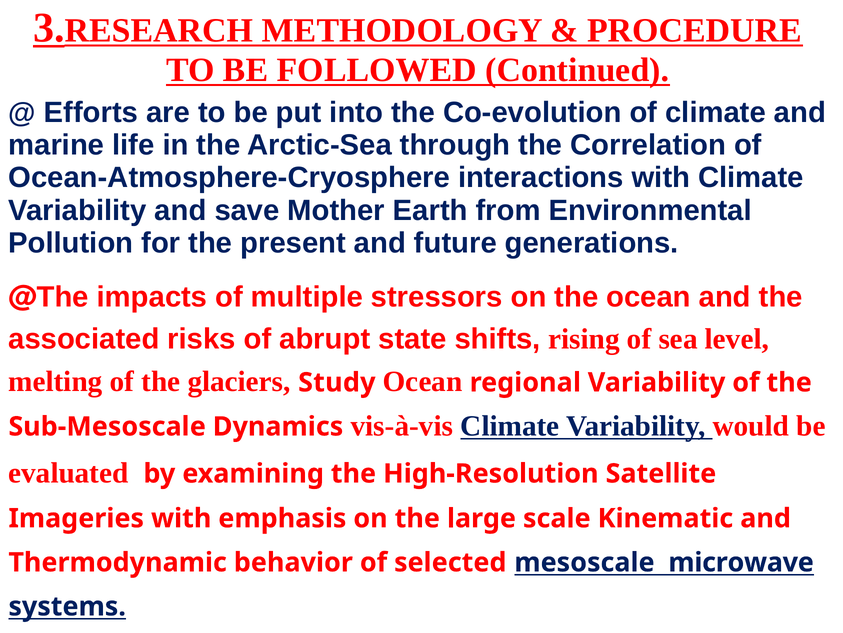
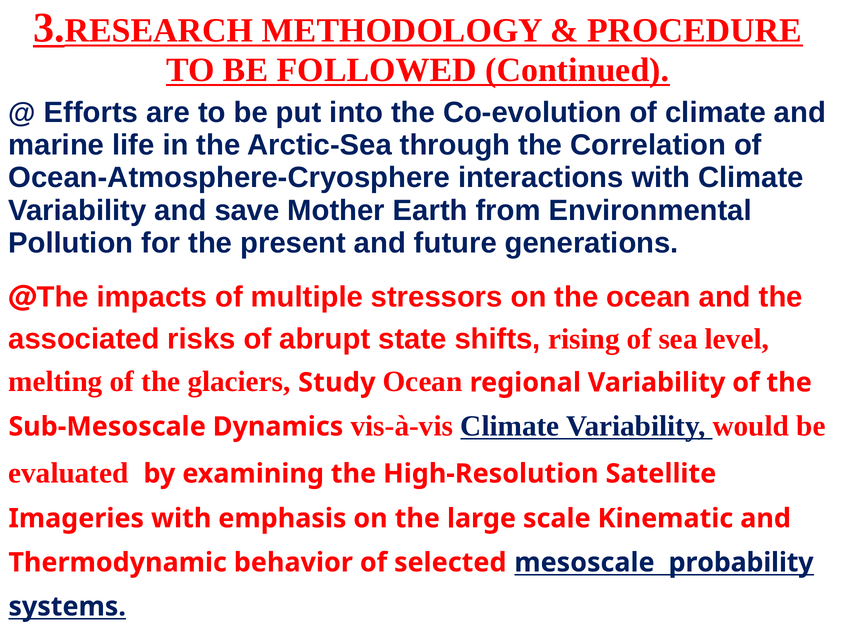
microwave: microwave -> probability (741, 562)
